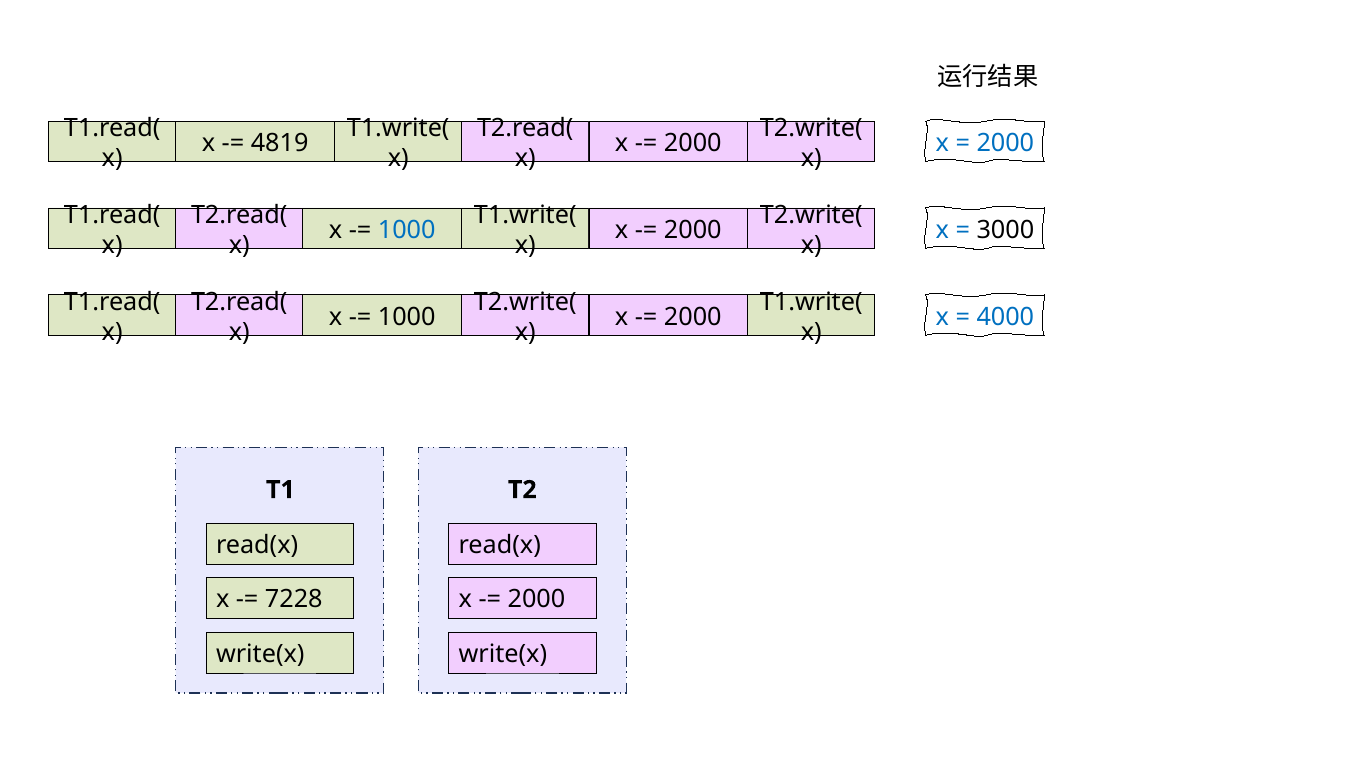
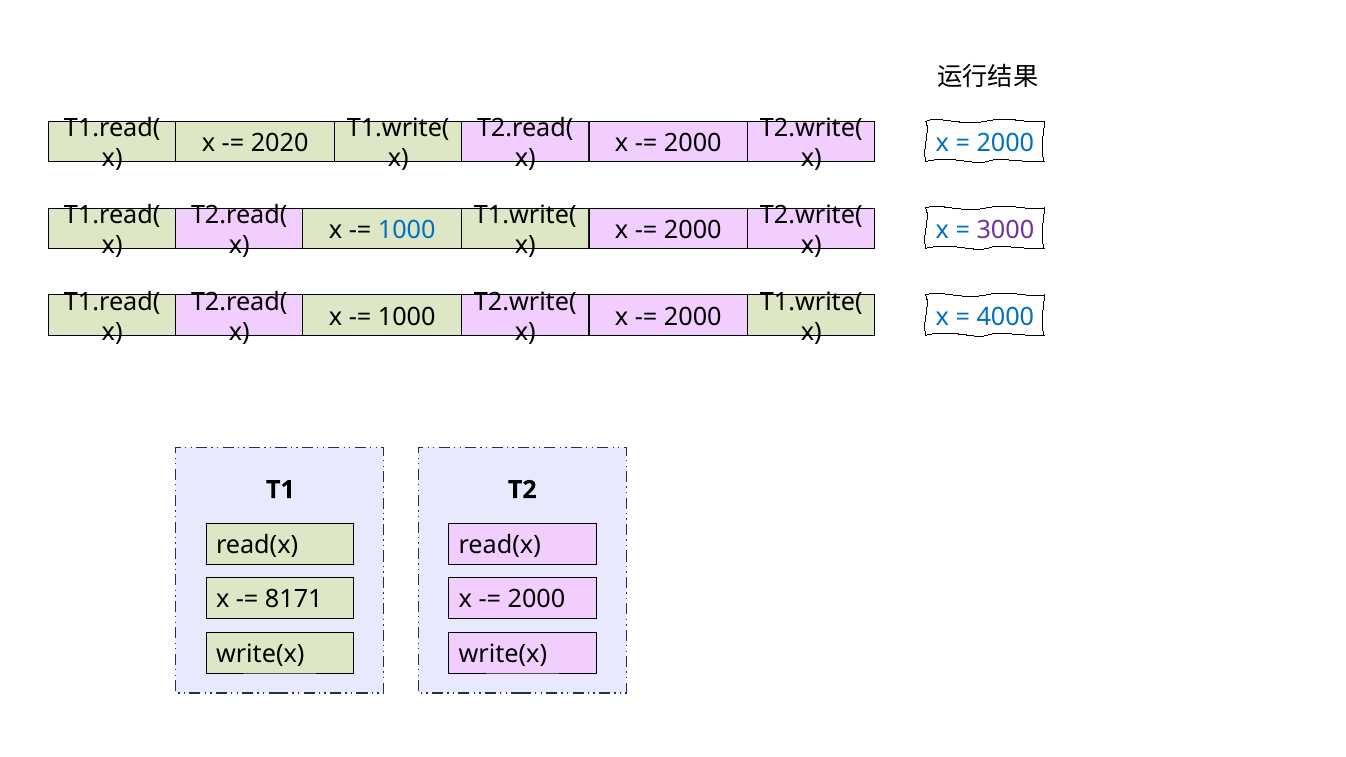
4819: 4819 -> 2020 (280, 143)
3000 colour: black -> purple (1005, 230)
7228: 7228 -> 8171 (294, 600)
